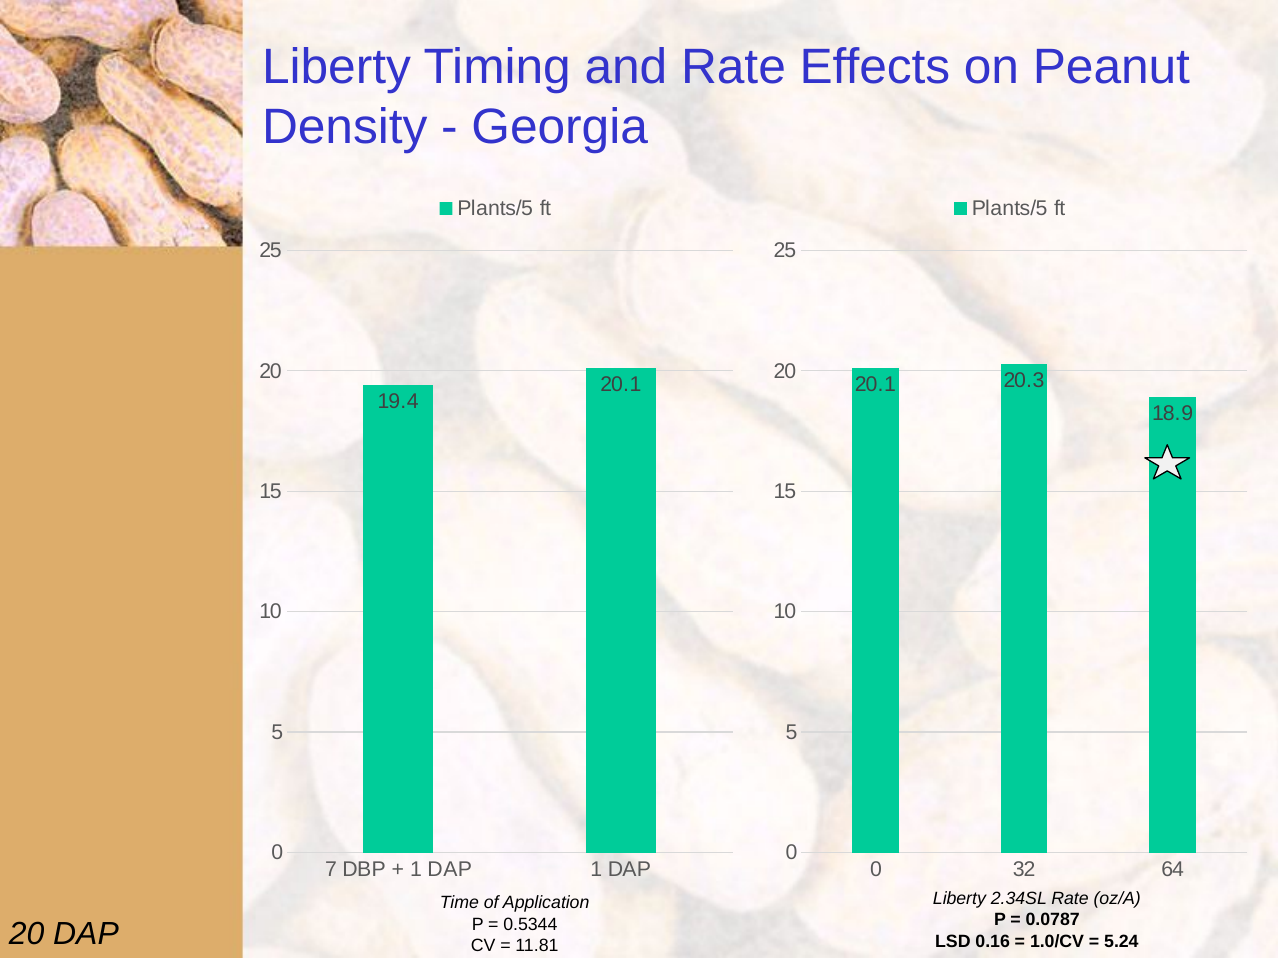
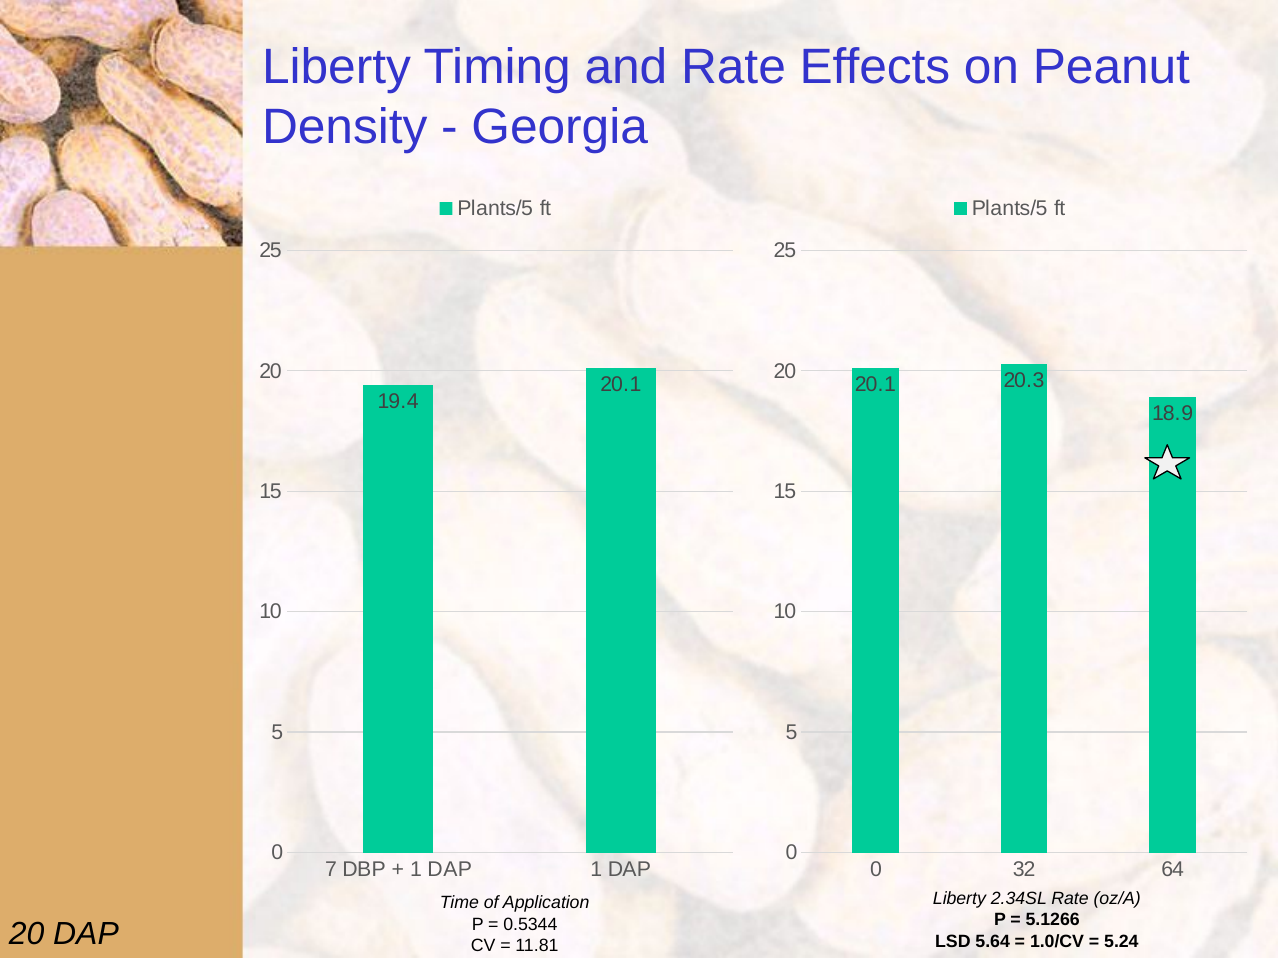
0.0787: 0.0787 -> 5.1266 (1053, 921)
0.16: 0.16 -> 5.64 (993, 942)
